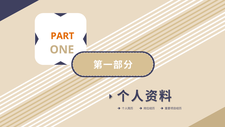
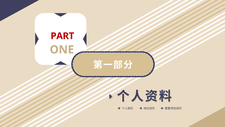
PART colour: orange -> red (62, 36)
